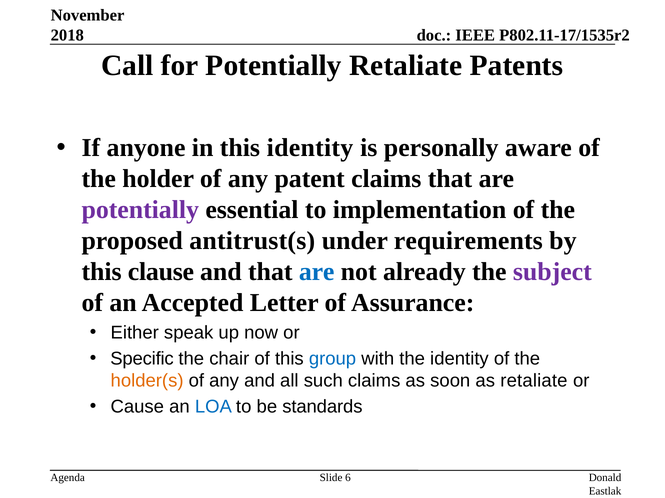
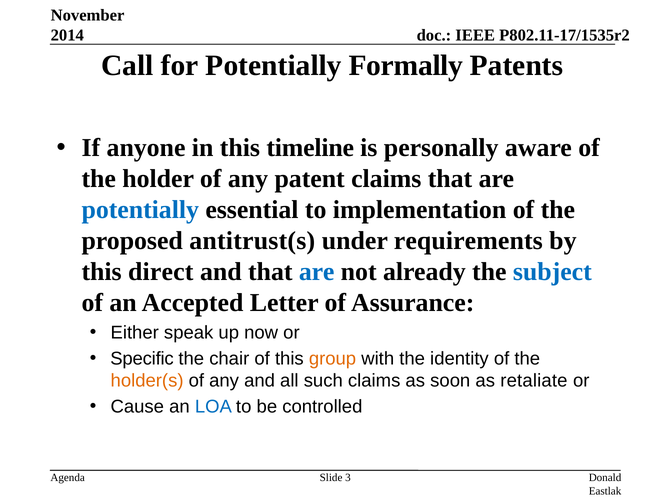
2018: 2018 -> 2014 (67, 35)
Potentially Retaliate: Retaliate -> Formally (406, 66)
this identity: identity -> timeline (310, 148)
potentially colour: purple -> blue (140, 210)
clause: clause -> direct (161, 272)
subject colour: purple -> blue (552, 272)
group colour: blue -> orange (333, 359)
standards: standards -> controlled (322, 407)
6: 6 -> 3 (348, 478)
